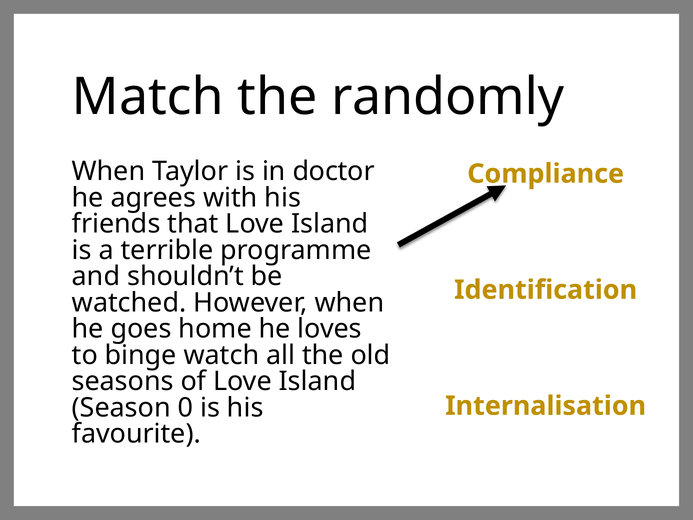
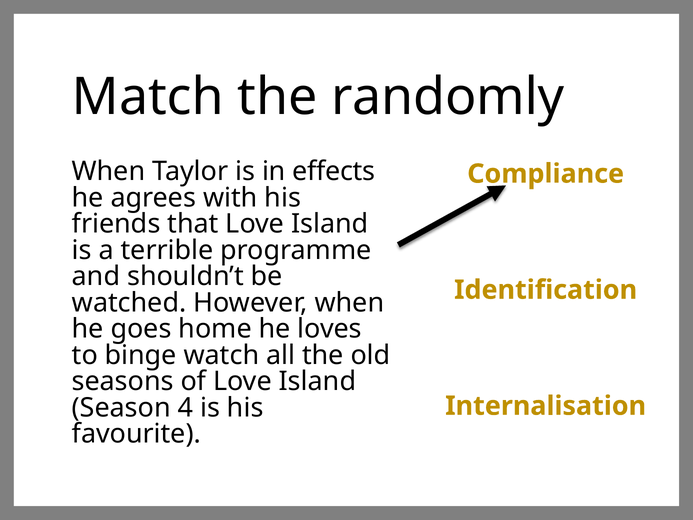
doctor: doctor -> effects (334, 171)
0: 0 -> 4 (185, 407)
